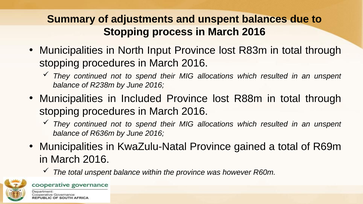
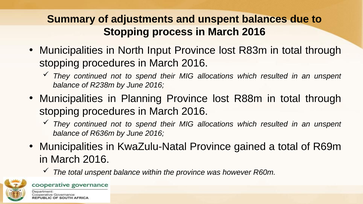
Included: Included -> Planning (141, 99)
